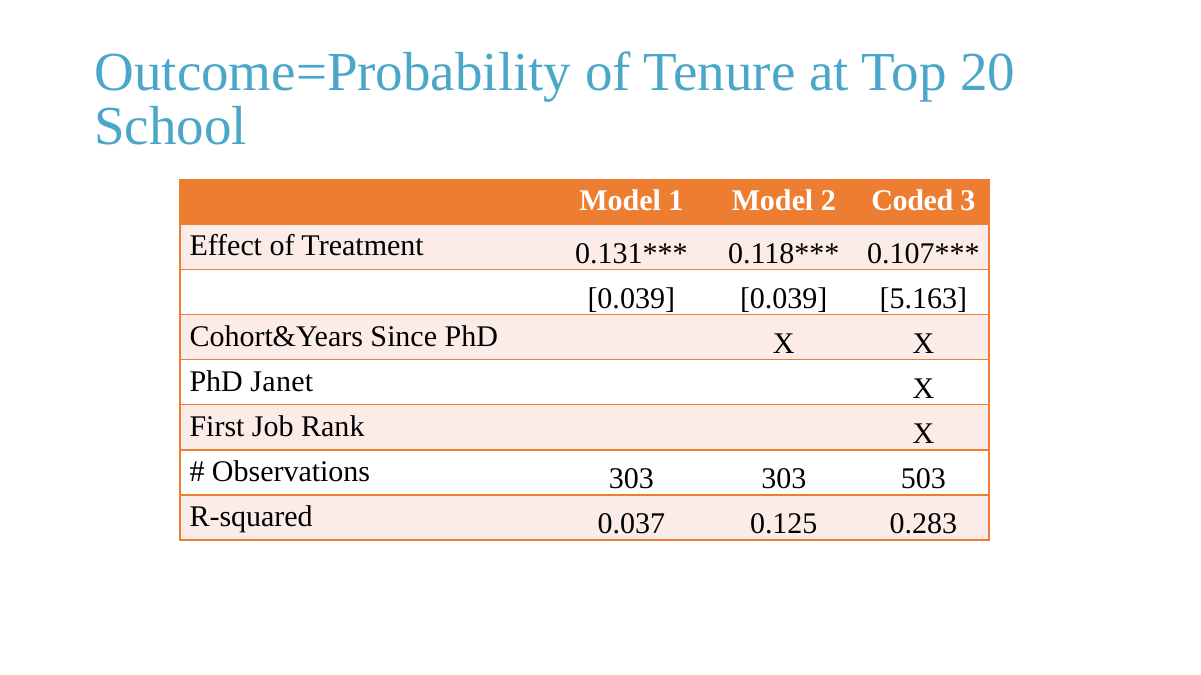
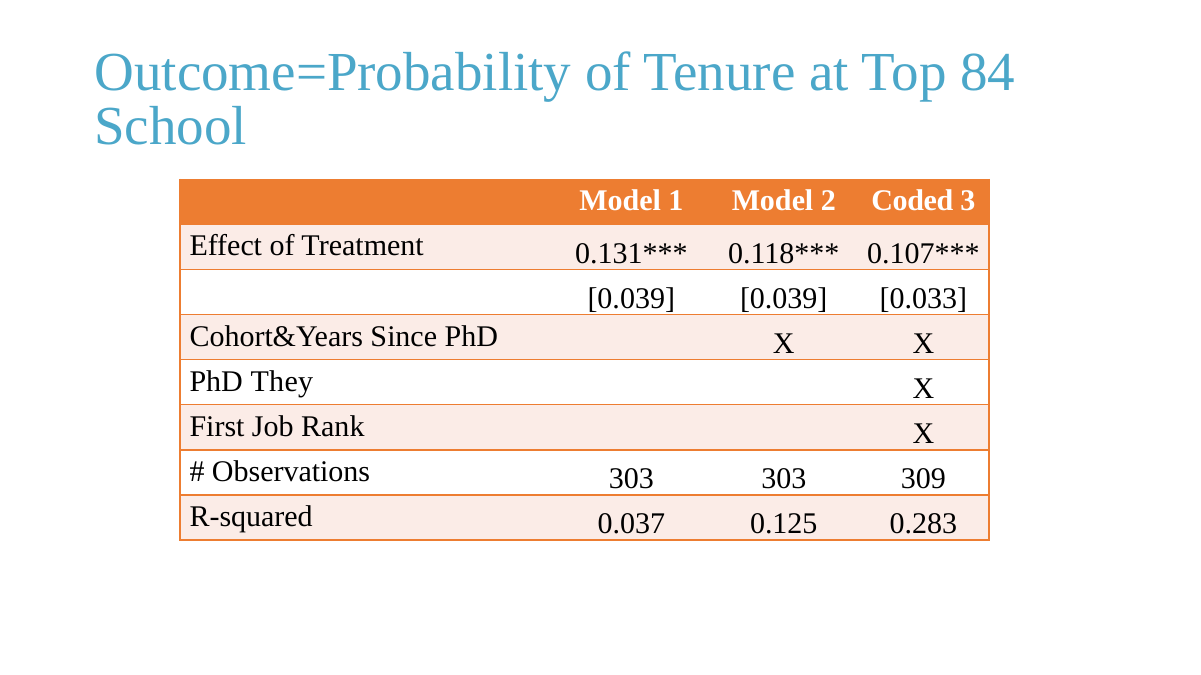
20: 20 -> 84 (988, 72)
5.163: 5.163 -> 0.033 (923, 299)
Janet: Janet -> They (282, 381)
503: 503 -> 309 (923, 479)
